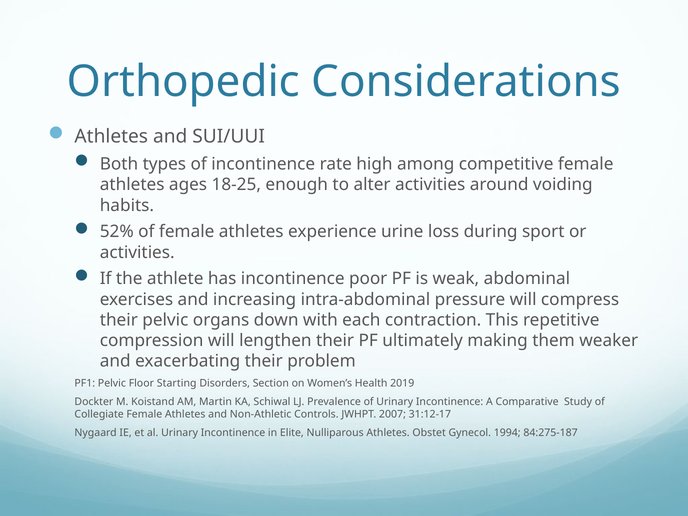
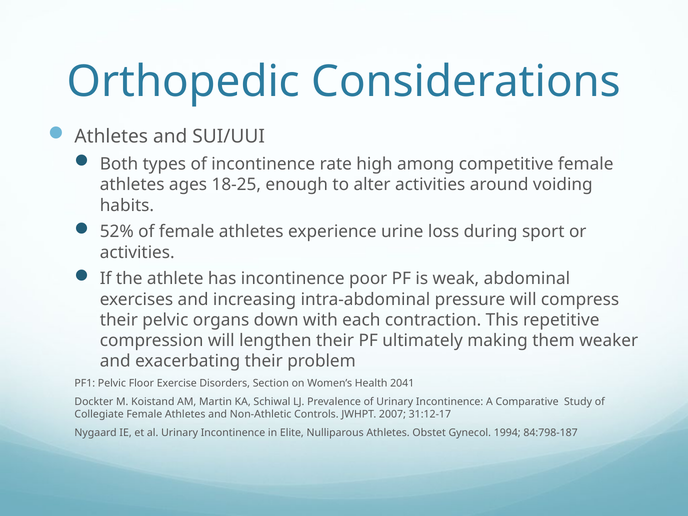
Starting: Starting -> Exercise (177, 383)
2019: 2019 -> 2041 (402, 383)
84:275-187: 84:275-187 -> 84:798-187 (551, 433)
